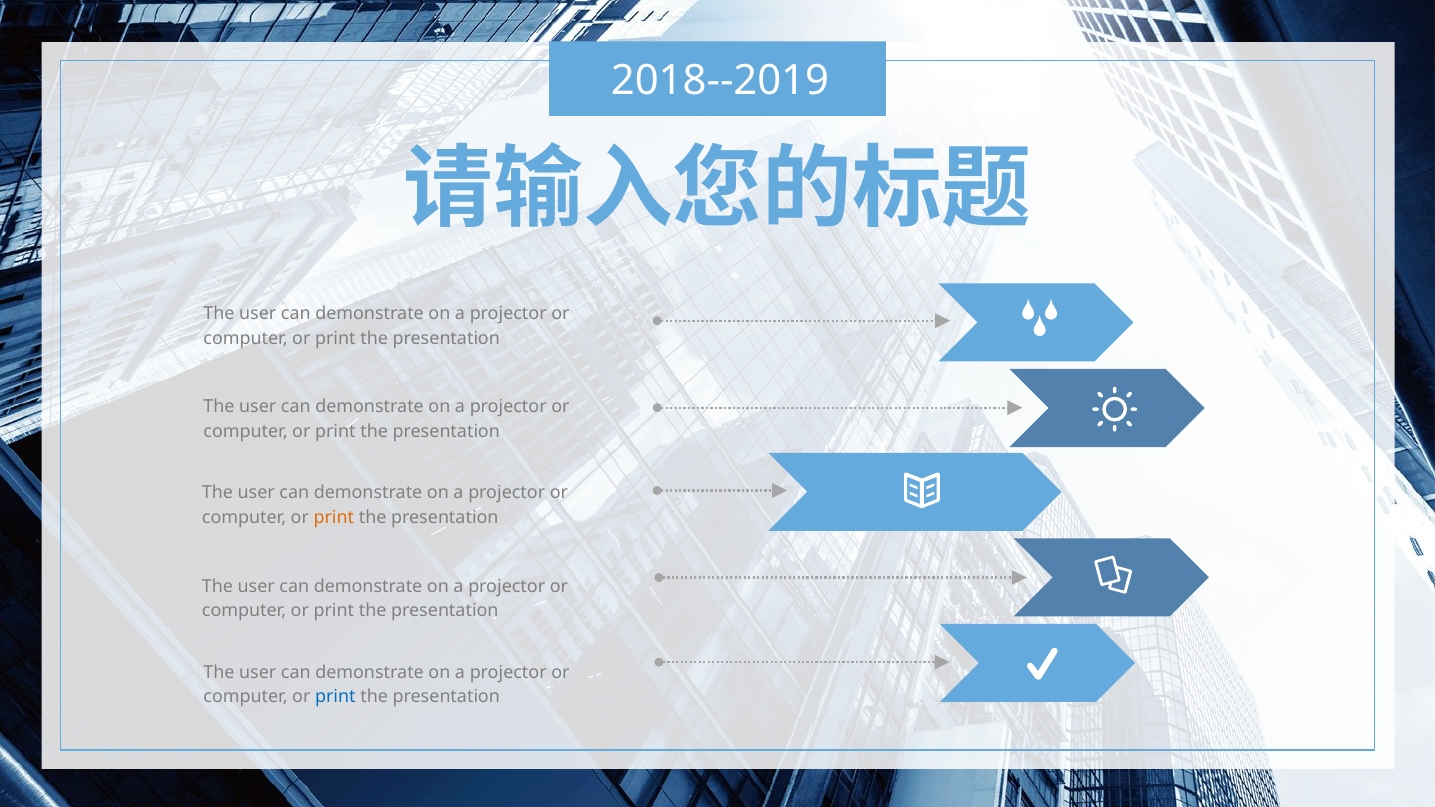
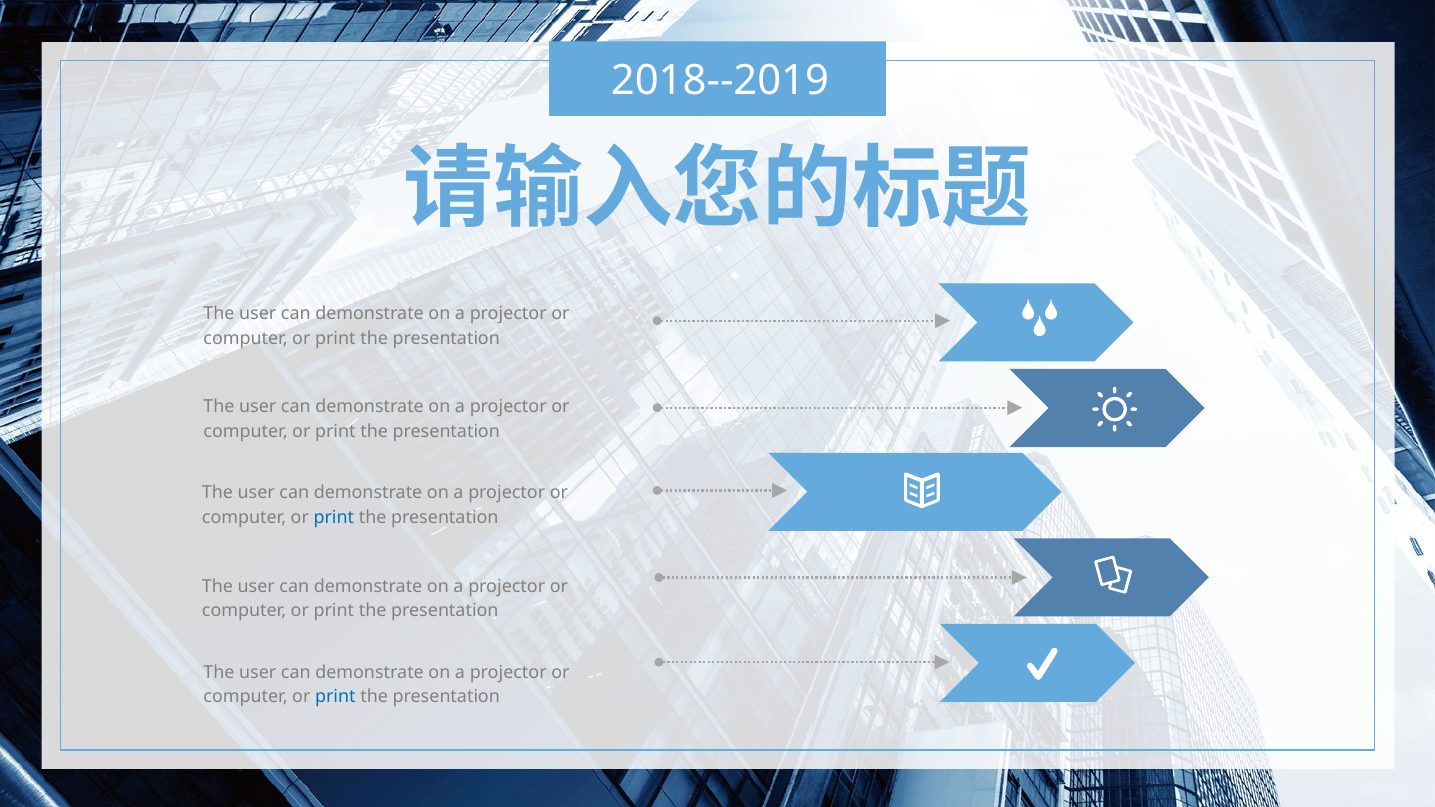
print colour: orange -> blue (334, 518)
